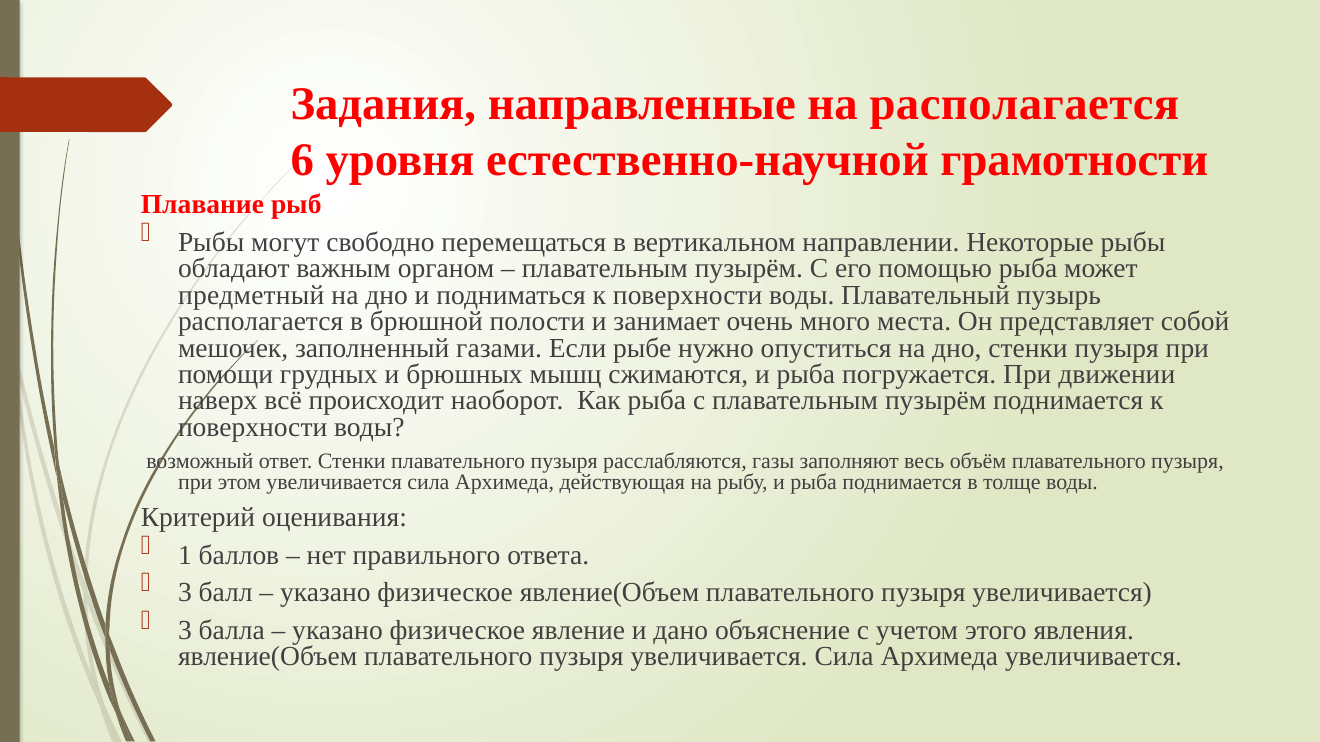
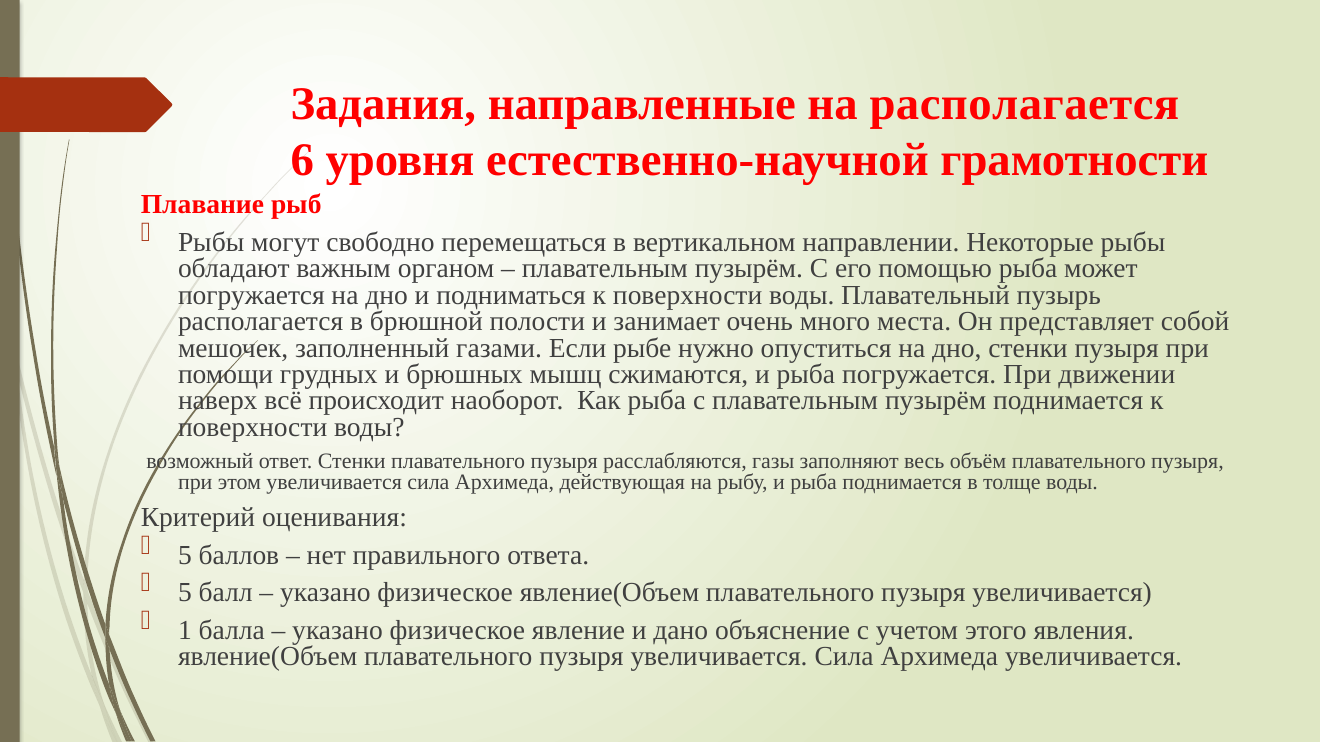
предметный: предметный -> погружается (251, 295)
1: 1 -> 5 (185, 556)
3: 3 -> 5 (185, 593)
3: 3 -> 1 (185, 630)
